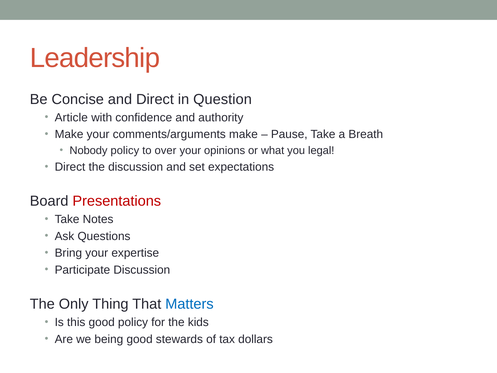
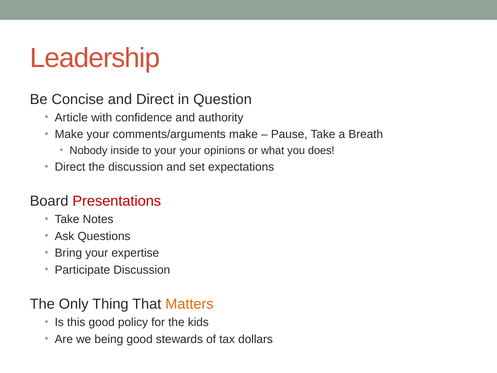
Nobody policy: policy -> inside (125, 150)
to over: over -> your (165, 150)
legal: legal -> does (321, 150)
Matters colour: blue -> orange (189, 304)
